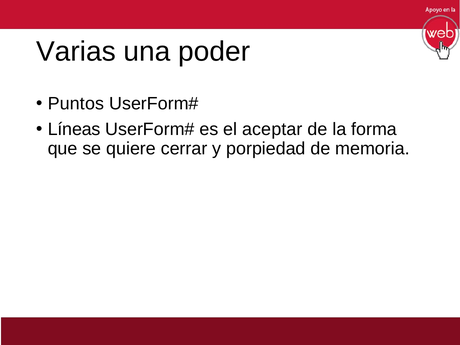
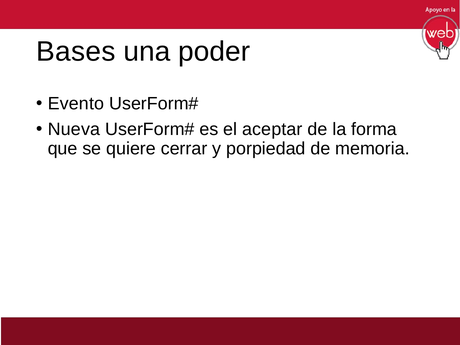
Varias: Varias -> Bases (76, 52)
Puntos: Puntos -> Evento (76, 104)
Líneas: Líneas -> Nueva (74, 129)
